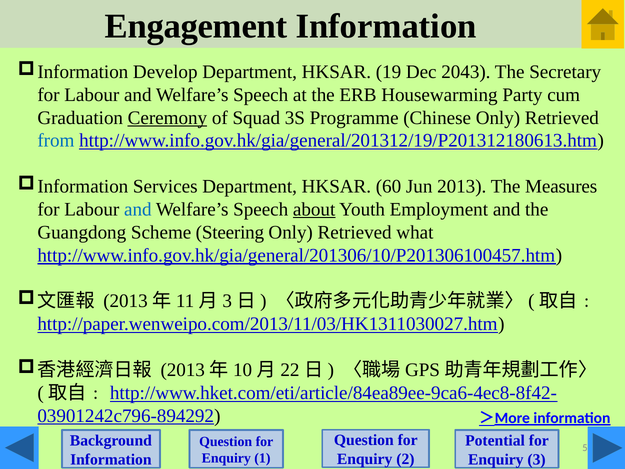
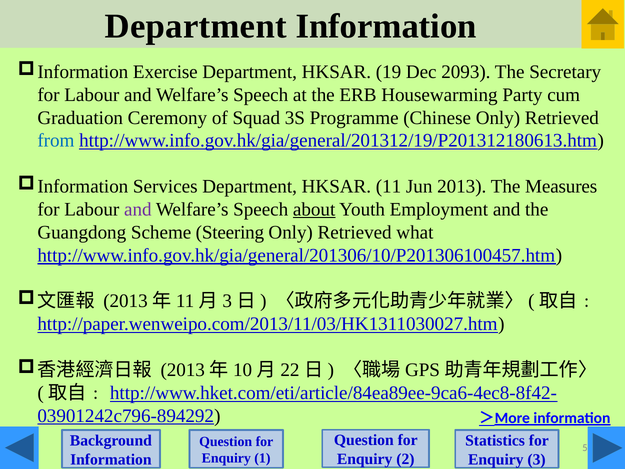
Engagement: Engagement -> Department (196, 26)
Develop: Develop -> Exercise (165, 72)
2043: 2043 -> 2093 (466, 72)
Ceremony underline: present -> none (167, 118)
60: 60 -> 11 (388, 186)
and colour: blue -> purple (138, 209)
Potential: Potential -> Statistics (495, 440)
